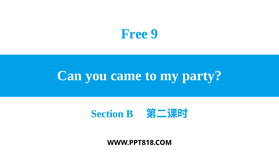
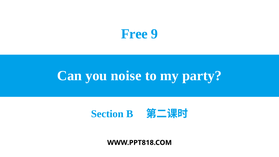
came: came -> noise (126, 76)
